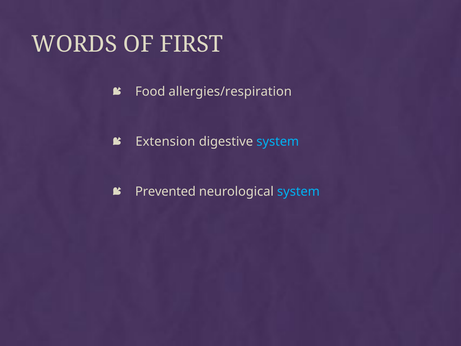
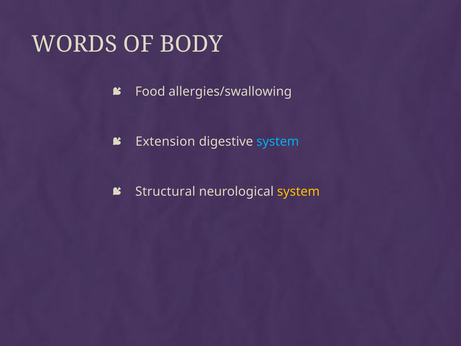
FIRST: FIRST -> BODY (191, 44)
allergies/respiration: allergies/respiration -> allergies/swallowing (230, 92)
Prevented: Prevented -> Structural (165, 191)
system colour: light blue -> yellow (298, 191)
